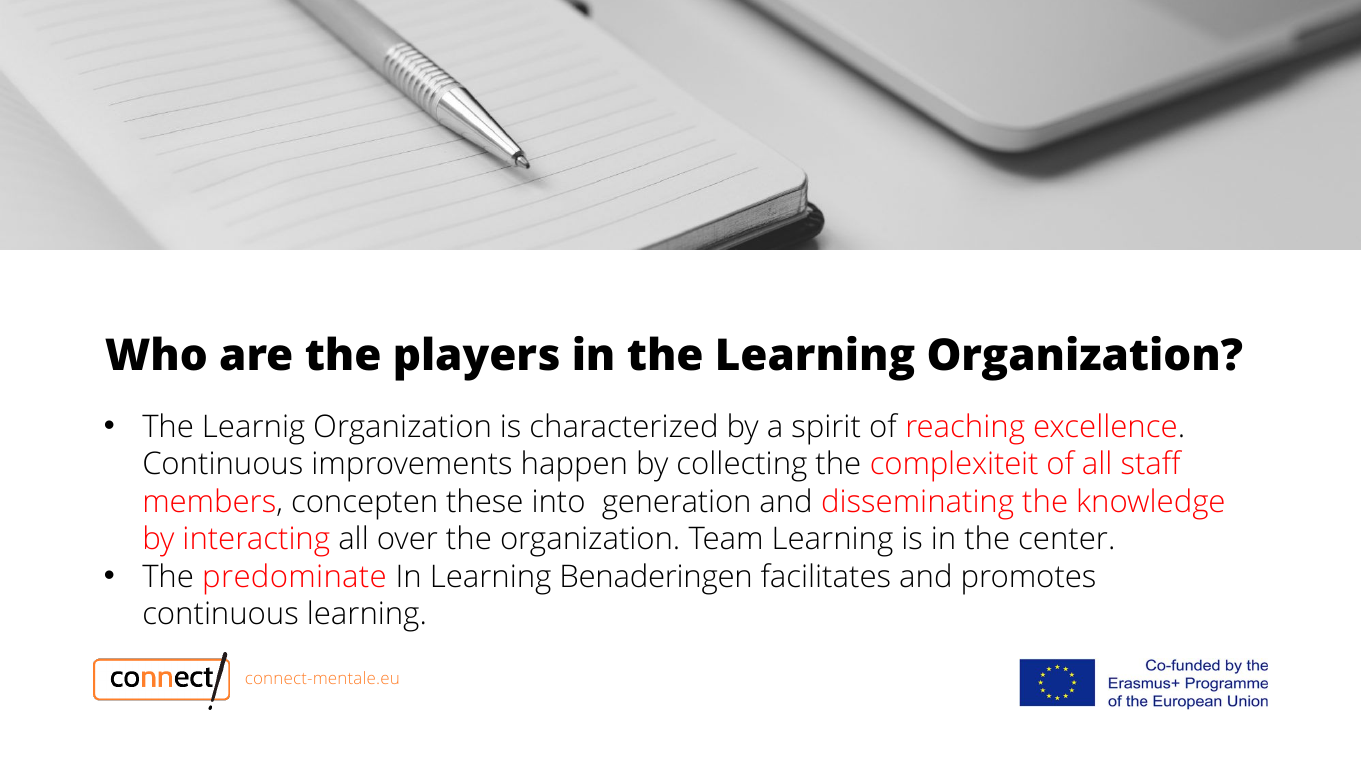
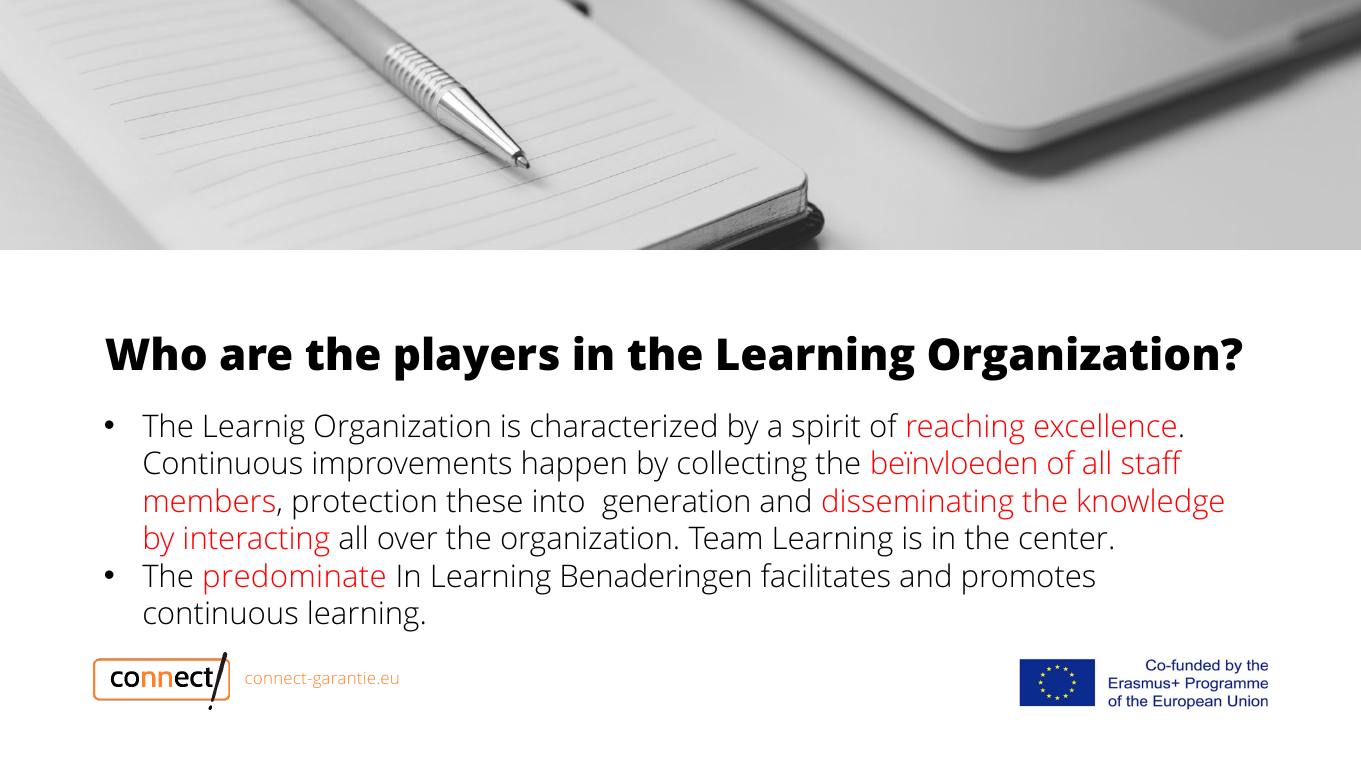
complexiteit: complexiteit -> beïnvloeden (954, 465)
concepten: concepten -> protection (365, 502)
connect-mentale.eu: connect-mentale.eu -> connect-garantie.eu (322, 680)
